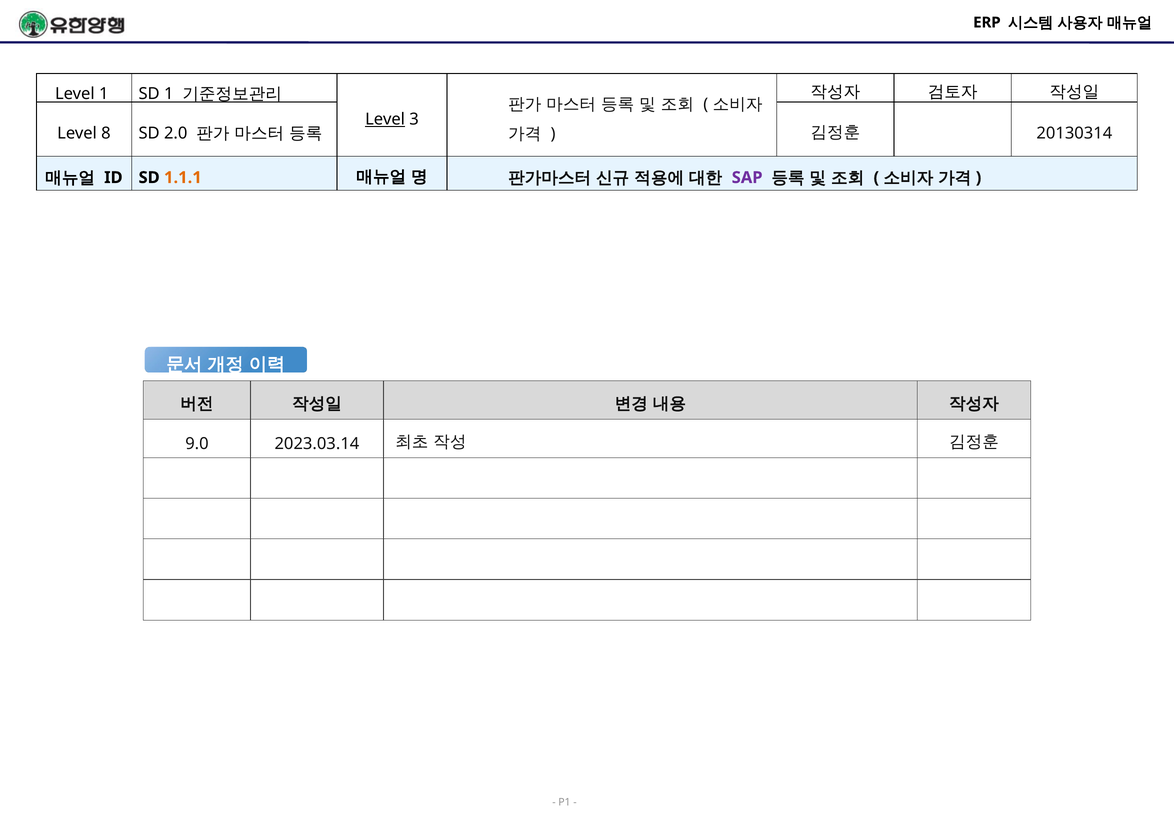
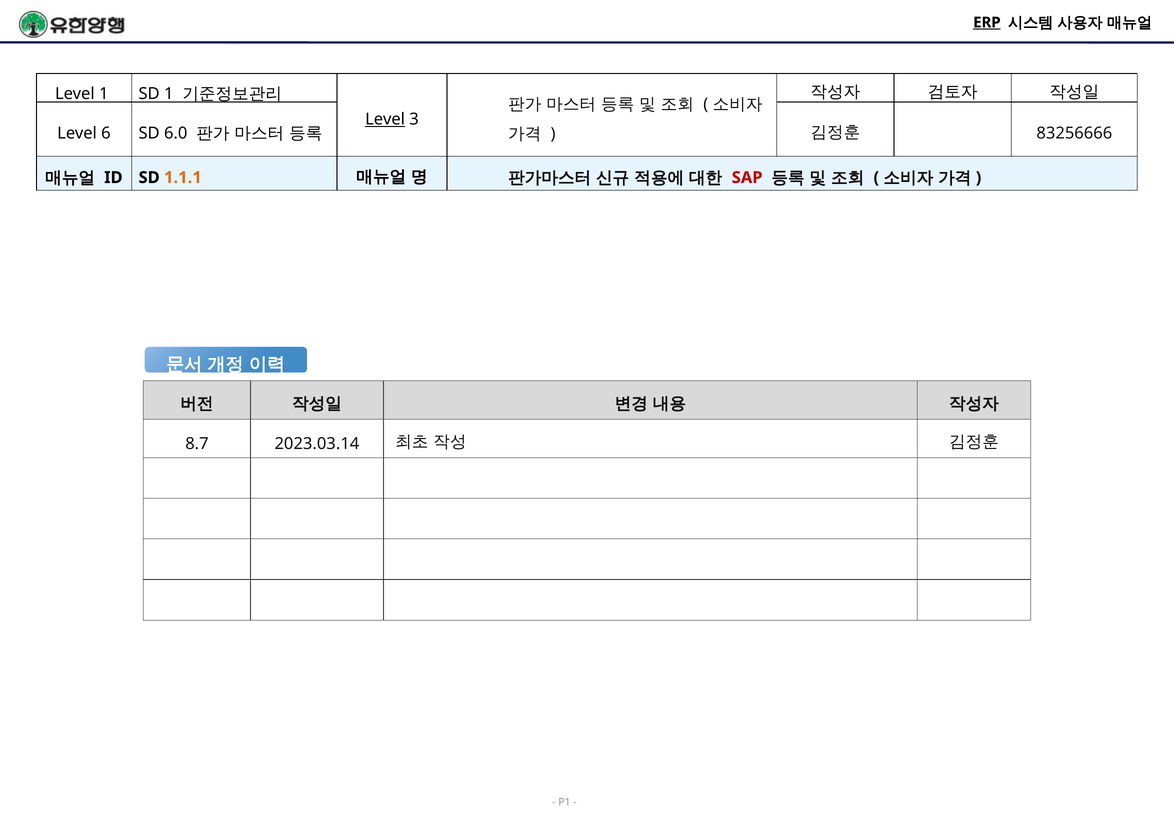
ERP underline: none -> present (987, 22)
8: 8 -> 6 (106, 133)
2.0: 2.0 -> 6.0 (176, 133)
20130314: 20130314 -> 83256666 (1074, 133)
SAP colour: purple -> red (747, 178)
9.0: 9.0 -> 8.7 (197, 444)
